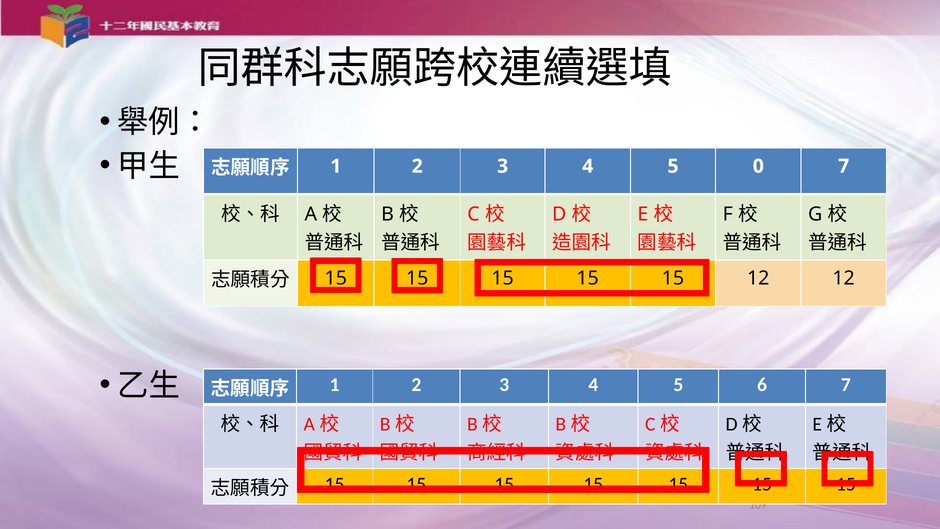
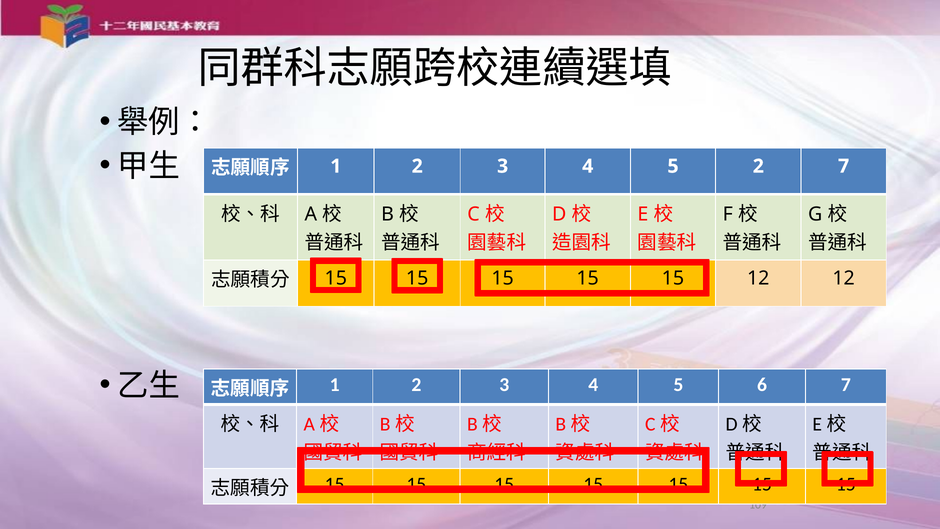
5 0: 0 -> 2 (758, 166)
